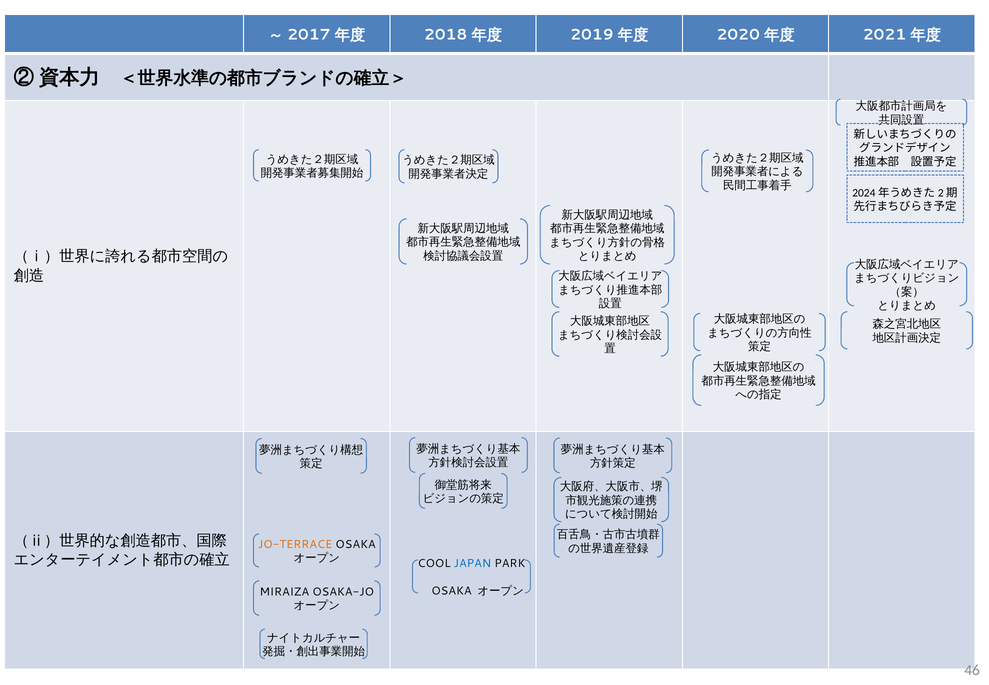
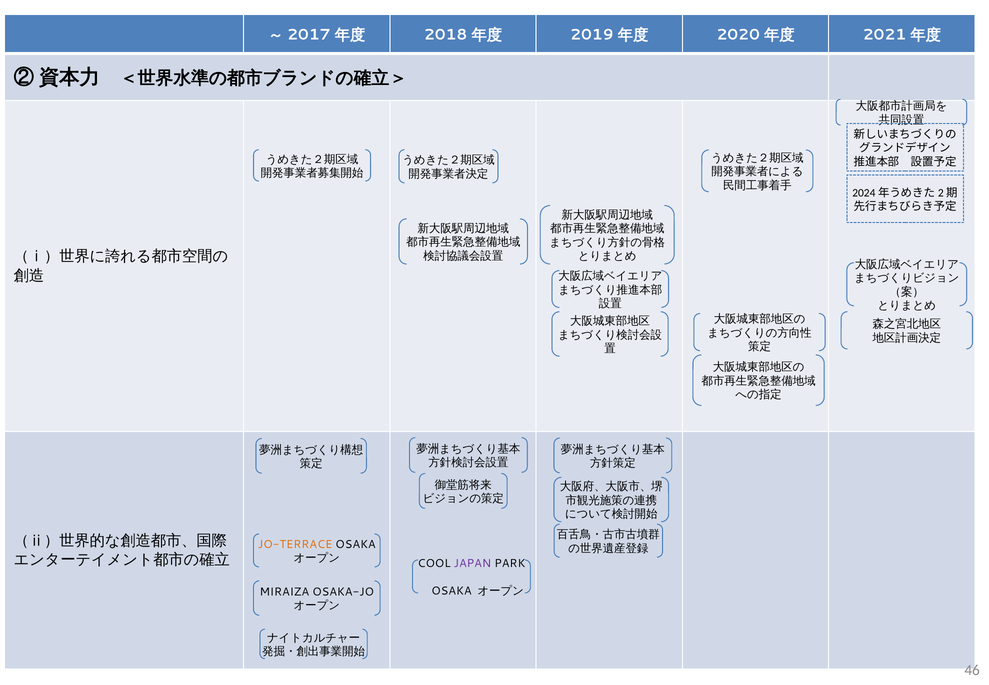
JAPAN colour: blue -> purple (472, 563)
